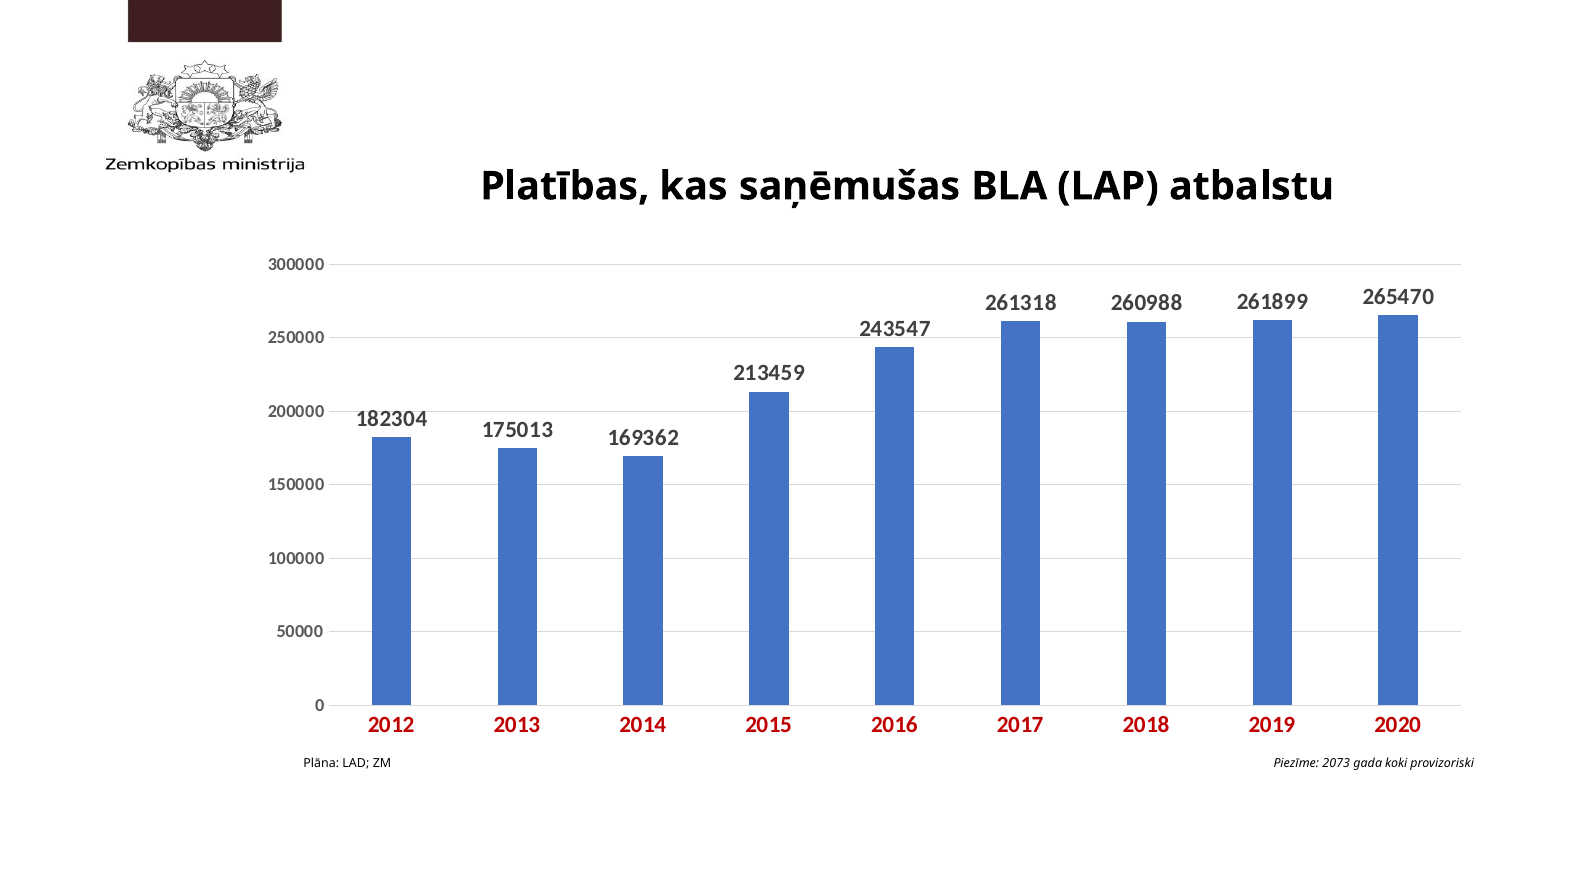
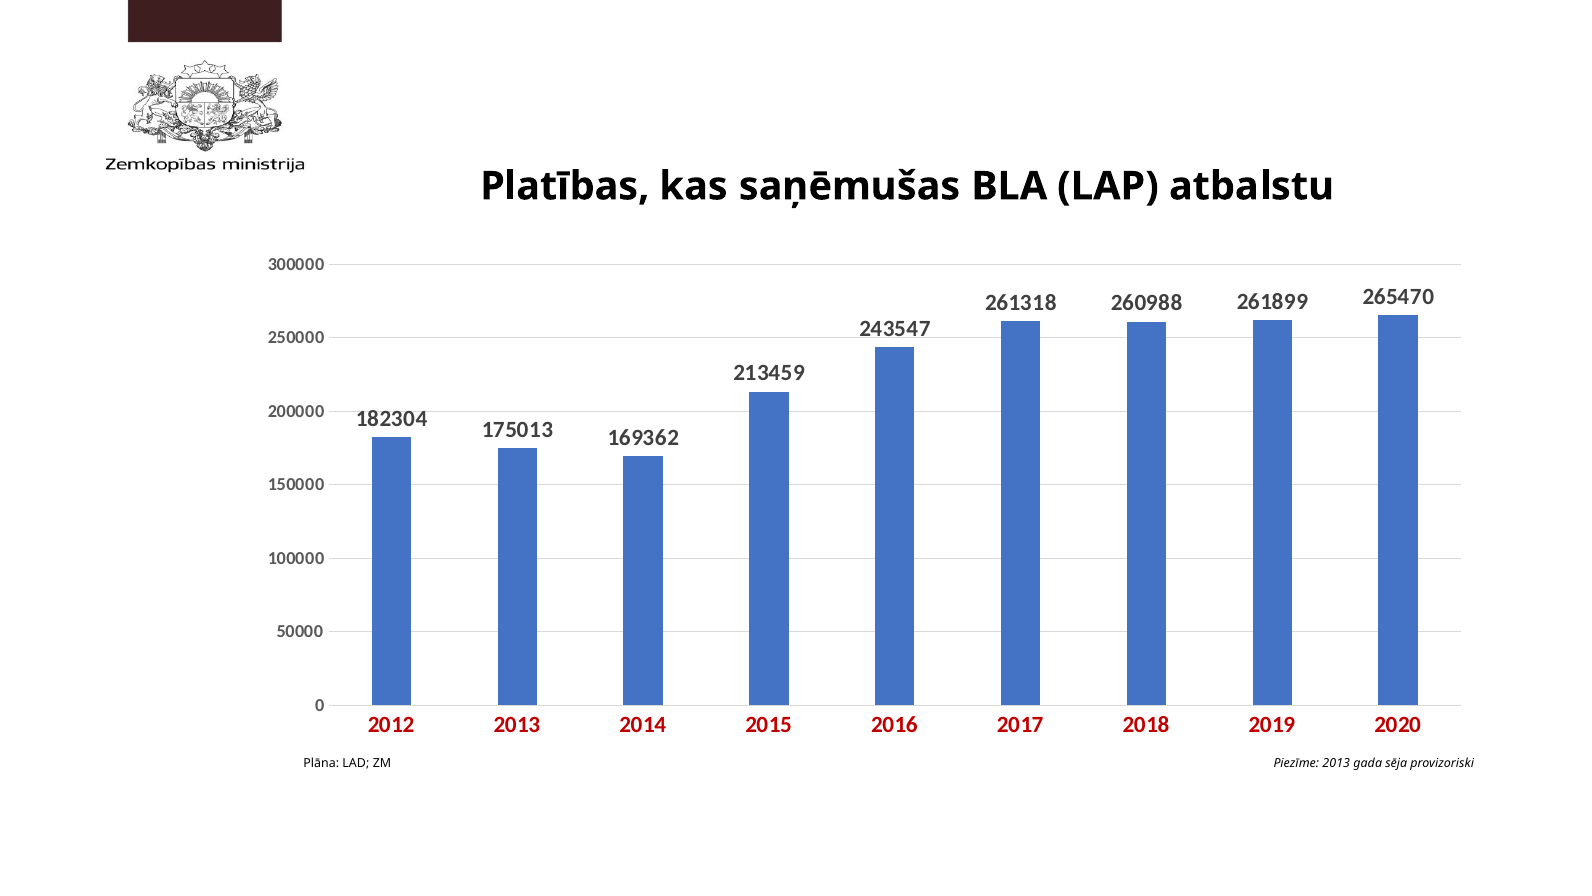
Piezīme 2073: 2073 -> 2013 (1336, 763)
koki: koki -> sēja (1396, 763)
